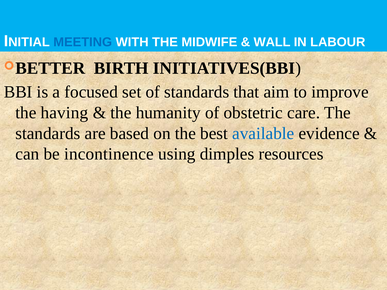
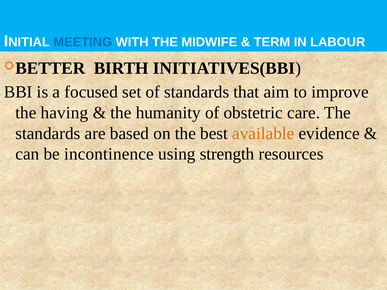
WALL: WALL -> TERM (272, 42)
available colour: blue -> orange (263, 133)
dimples: dimples -> strength (227, 154)
